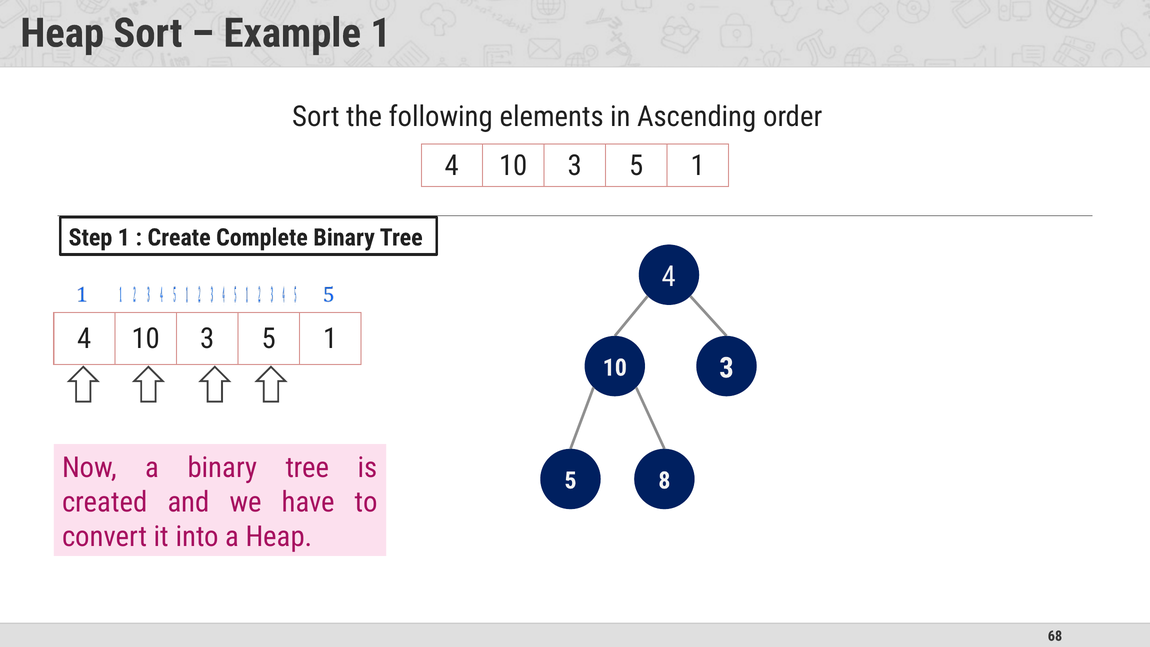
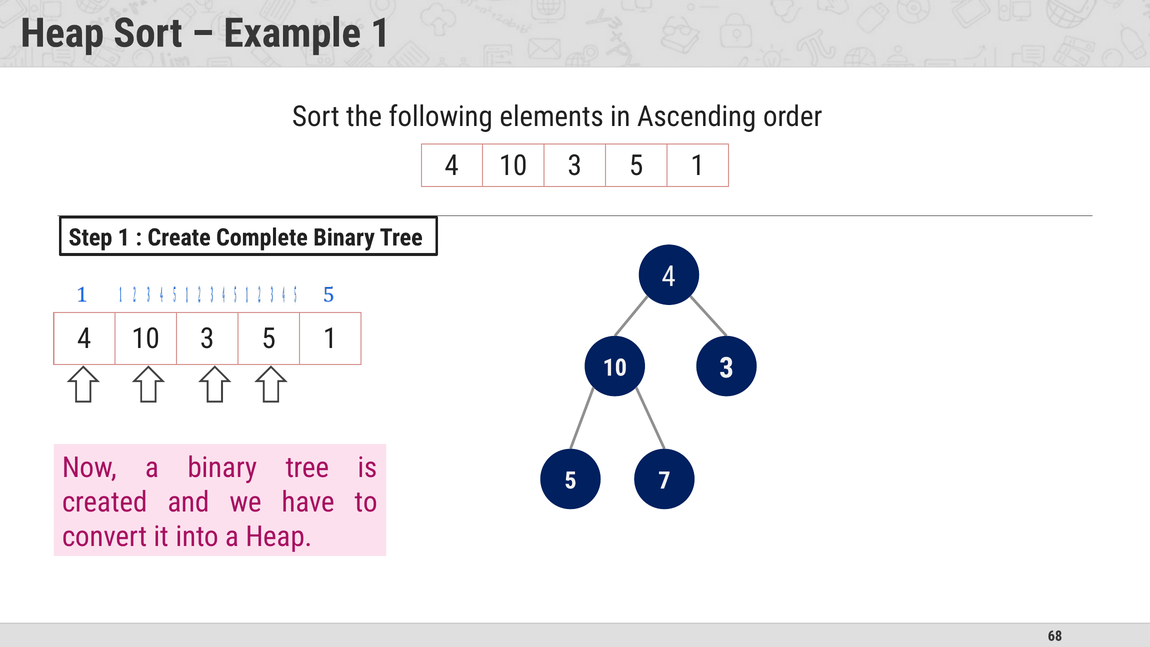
8: 8 -> 7 (664, 481)
